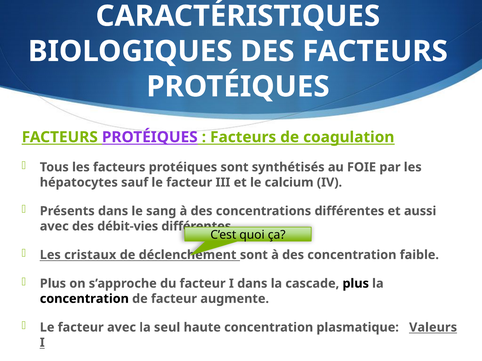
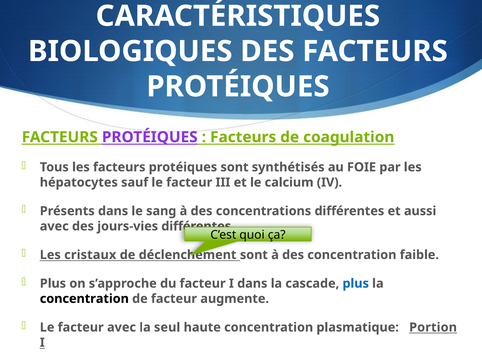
débit-vies: débit-vies -> jours-vies (128, 227)
plus colour: black -> blue (356, 284)
Valeurs: Valeurs -> Portion (433, 328)
